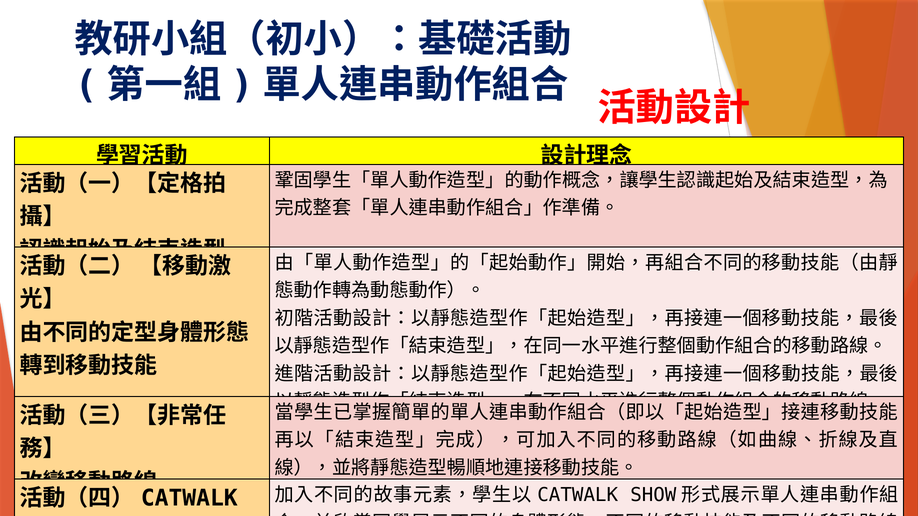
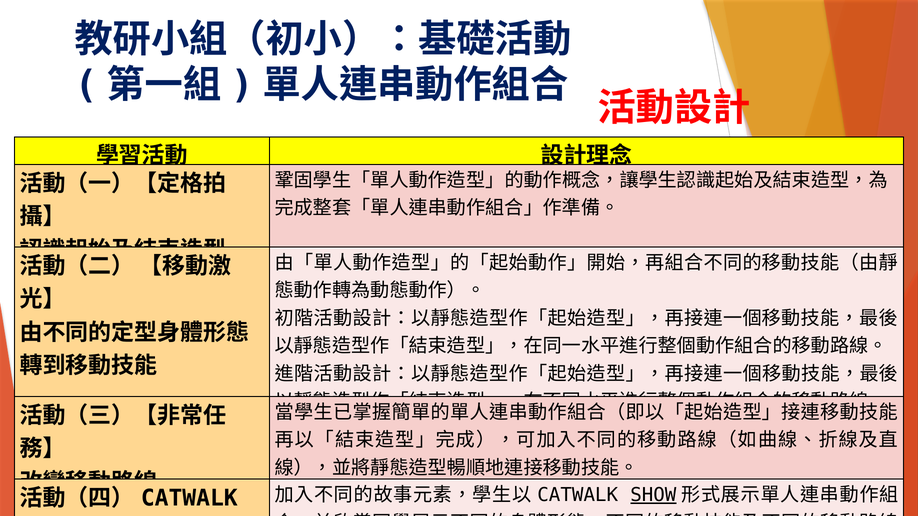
SHOW underline: none -> present (653, 495)
